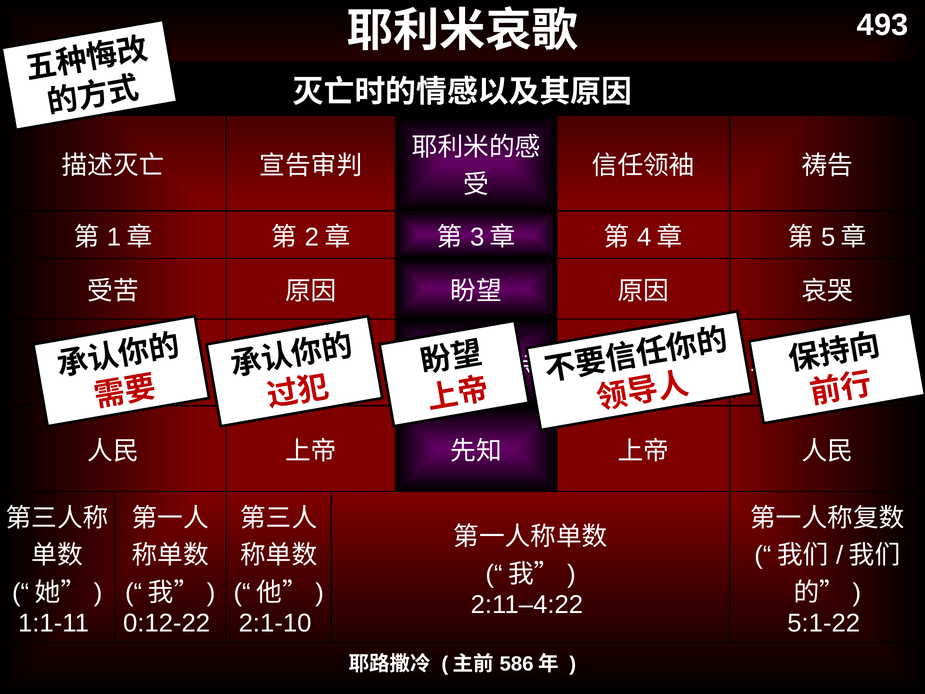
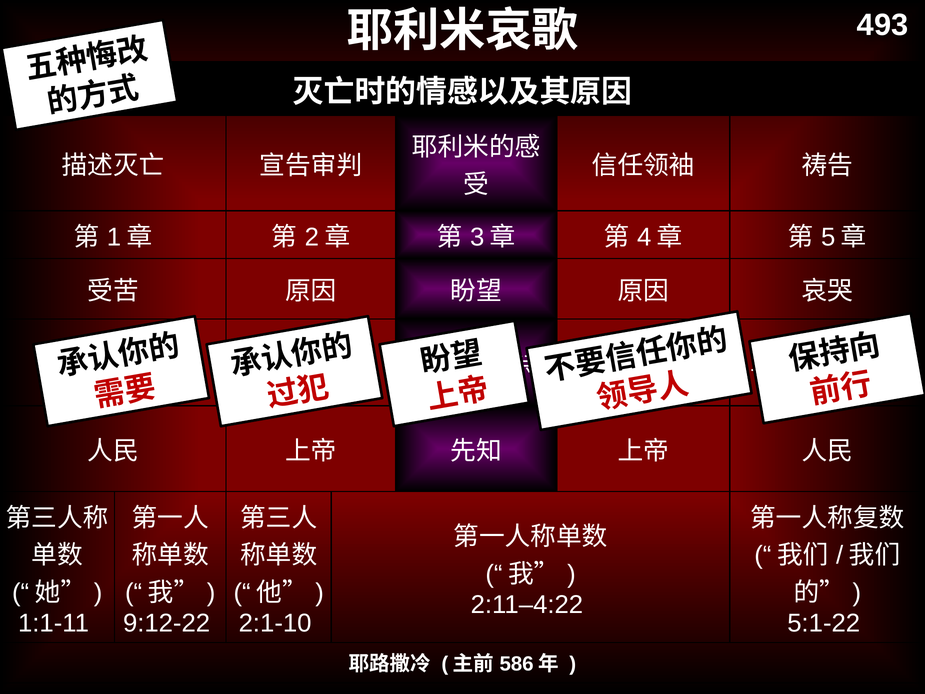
0:12-22: 0:12-22 -> 9:12-22 (167, 623)
